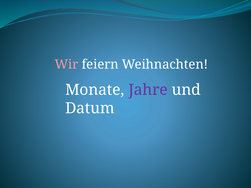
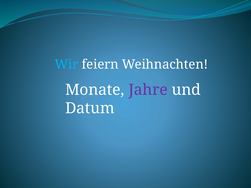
Wir colour: pink -> light blue (66, 65)
